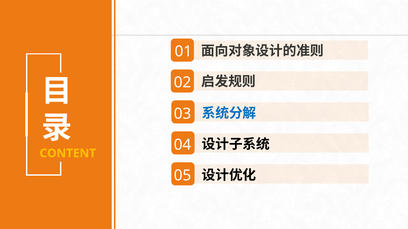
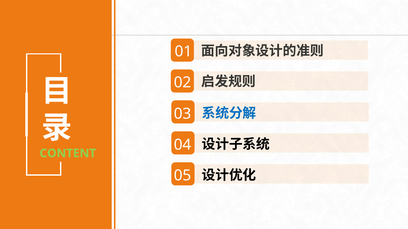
CONTENT colour: yellow -> light green (68, 154)
